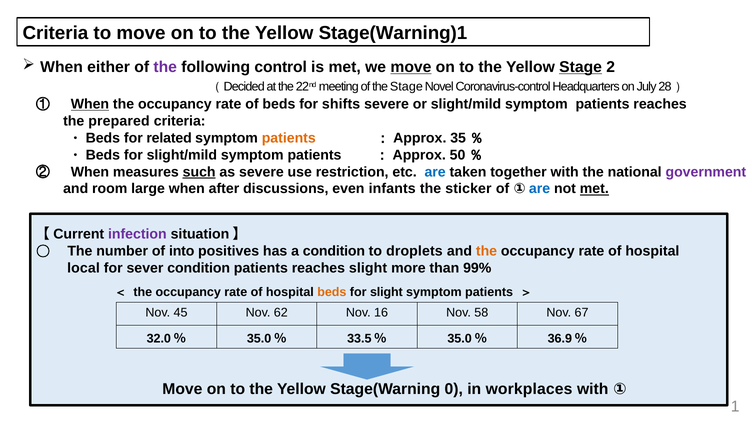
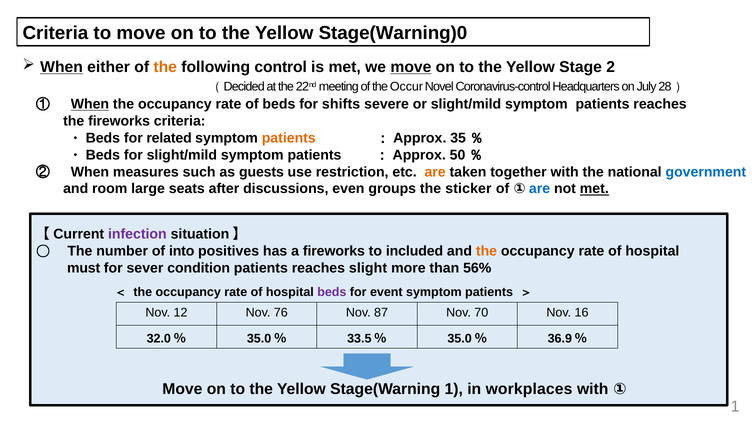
Stage(Warning)1: Stage(Warning)1 -> Stage(Warning)0 (393, 33)
When underline: none -> present (62, 67)
the colour: purple -> orange (165, 67)
Stage underline: present -> none (581, 67)
the Stage: Stage -> Occur (406, 87)
the prepared: prepared -> fireworks (119, 121)
such underline: present -> none (199, 172)
as severe: severe -> guests (261, 172)
are colour: blue -> orange (435, 172)
government colour: purple -> blue (706, 172)
large when: when -> seats (187, 189)
infants: infants -> groups (392, 189)
a condition: condition -> fireworks (334, 251)
droplets: droplets -> included (415, 251)
local: local -> must (84, 268)
99%: 99% -> 56% (477, 268)
beds colour: orange -> purple (332, 292)
for slight: slight -> event (386, 292)
45: 45 -> 12 (181, 312)
62: 62 -> 76 (281, 312)
16: 16 -> 87 (381, 312)
58: 58 -> 70 (481, 312)
67: 67 -> 16 (582, 312)
Stage(Warning 0: 0 -> 1 (454, 389)
